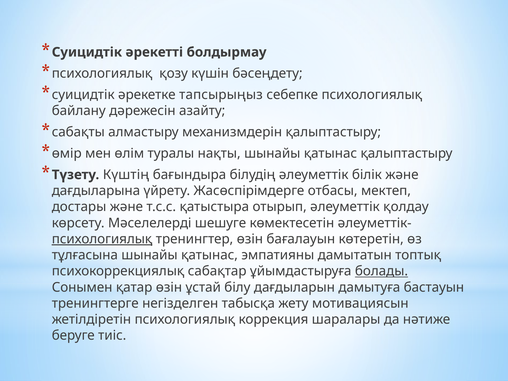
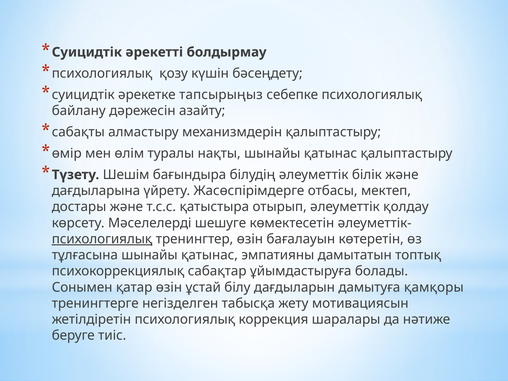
Күштің: Күштің -> Шешім (126, 175)
болады underline: present -> none (381, 271)
бастауын: бастауын -> қамқоры (434, 287)
